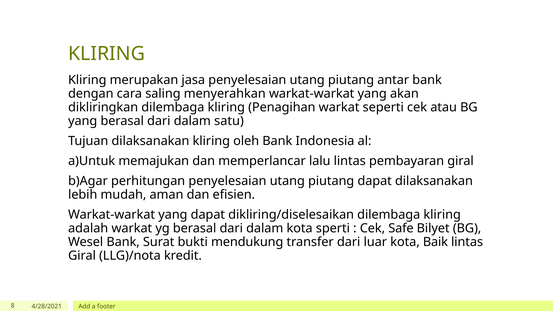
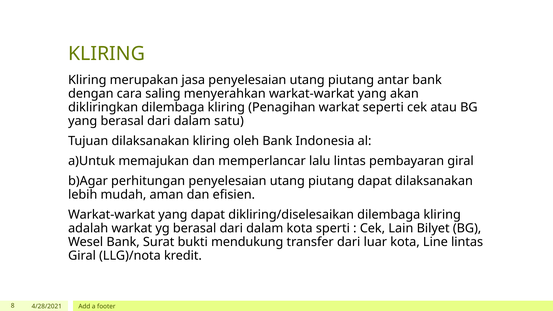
Safe: Safe -> Lain (401, 228)
Baik: Baik -> Line (435, 242)
